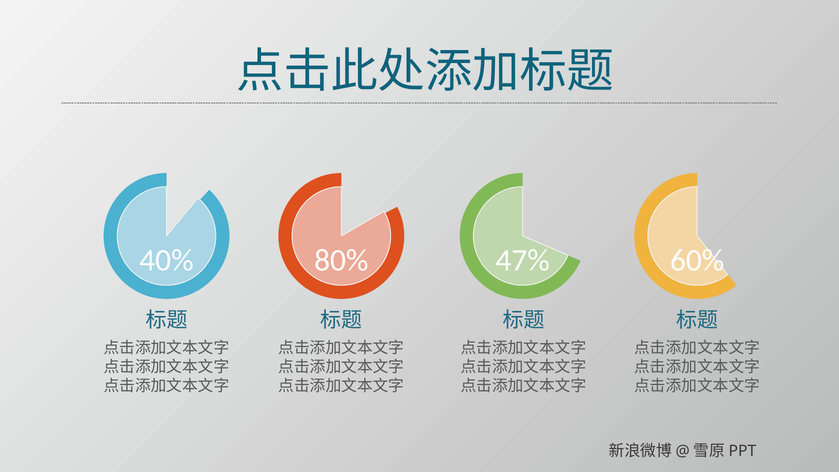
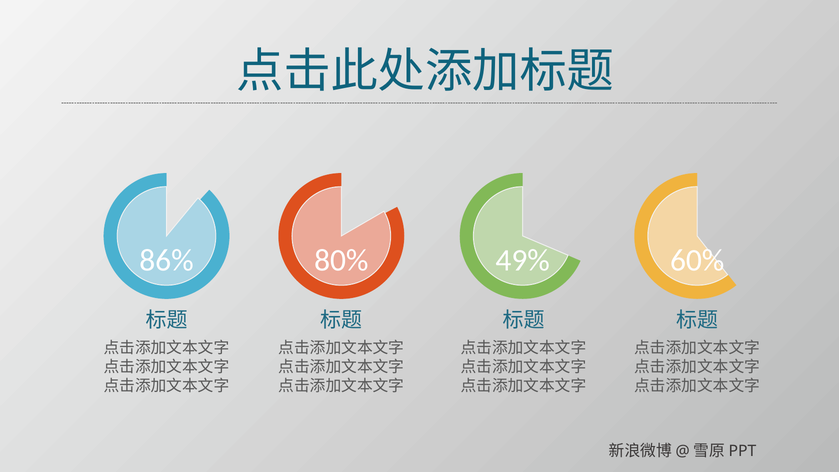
40%: 40% -> 86% (166, 260)
47%: 47% -> 49% (523, 260)
